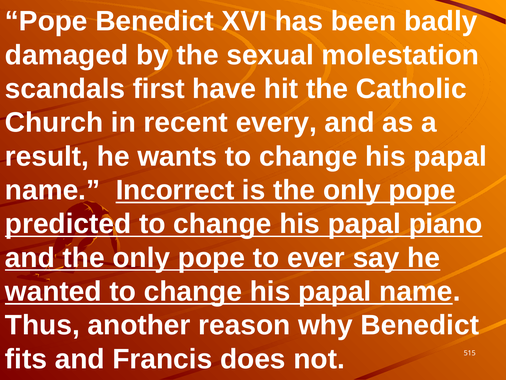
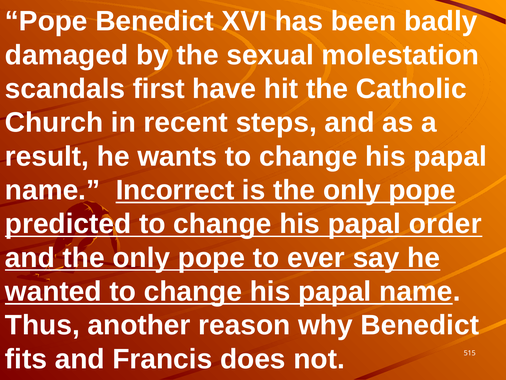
every: every -> steps (276, 123)
piano: piano -> order (445, 224)
